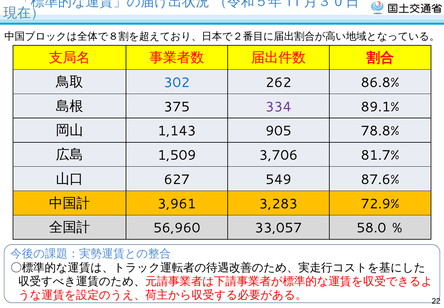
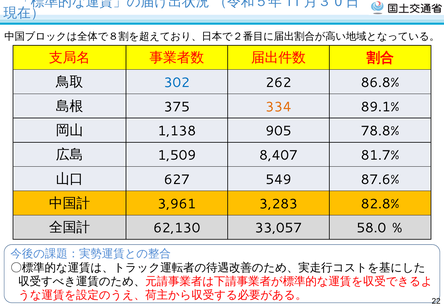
334 colour: purple -> orange (278, 107)
1,143: 1,143 -> 1,138 (177, 131)
3,706: 3,706 -> 8,407 (278, 155)
72.9%: 72.9% -> 82.8% (380, 203)
56,960: 56,960 -> 62,130 (177, 228)
